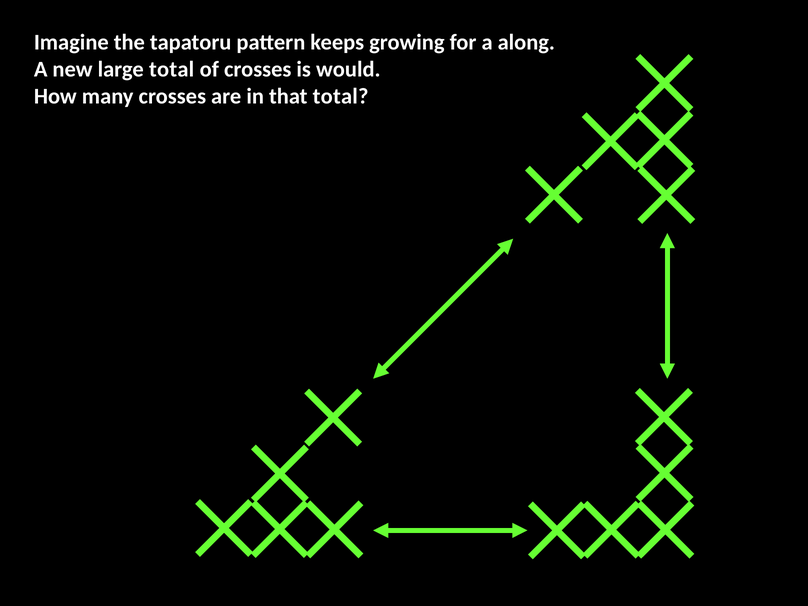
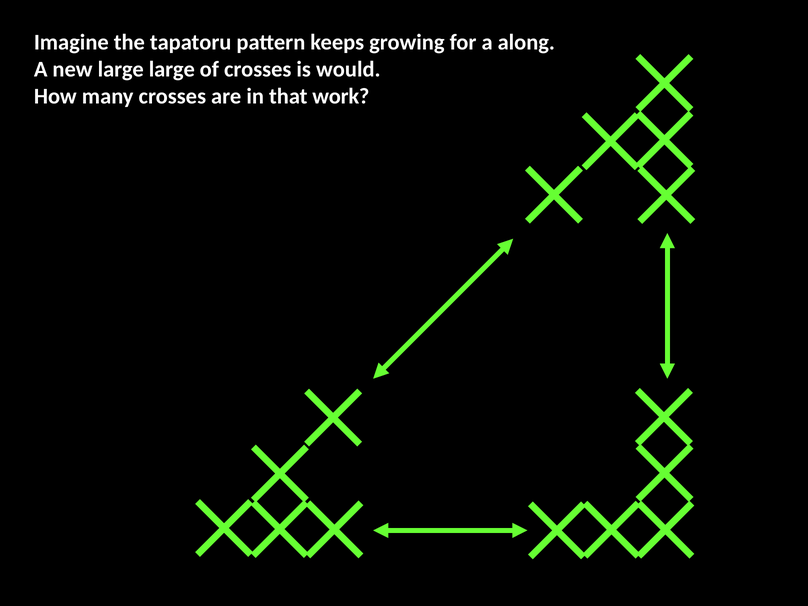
total: total -> large (172, 69)
that total: total -> work (341, 96)
